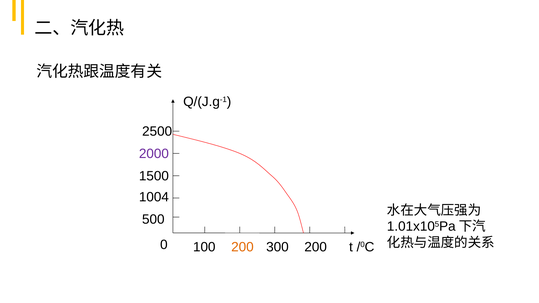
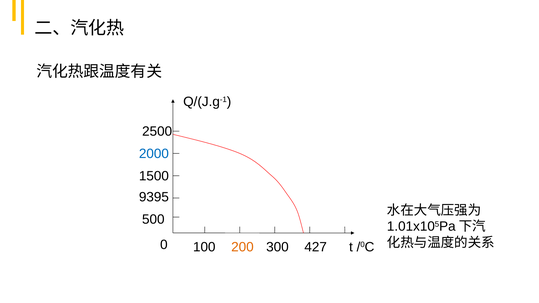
2000 colour: purple -> blue (154, 154)
1004: 1004 -> 9395 (154, 197)
300 200: 200 -> 427 (316, 247)
